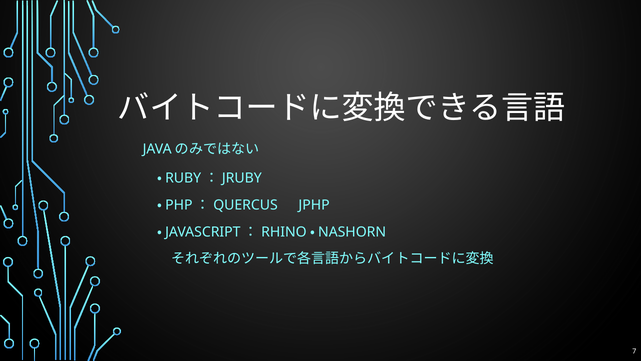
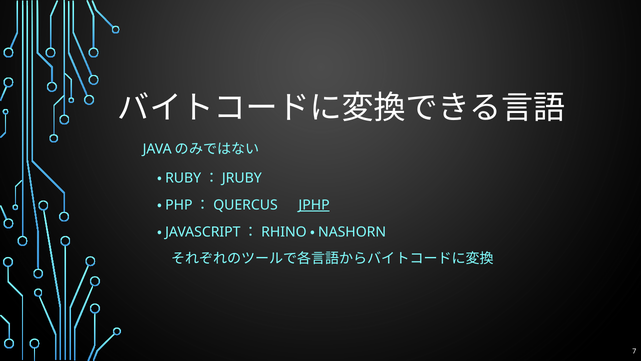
JPHP underline: none -> present (314, 205)
